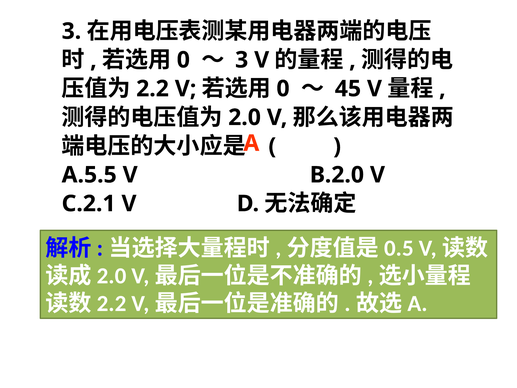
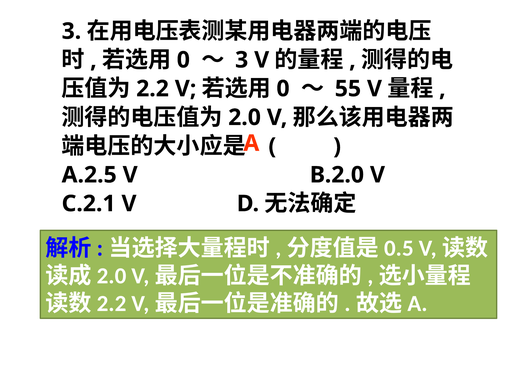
45: 45 -> 55 (348, 89)
A.5.5: A.5.5 -> A.2.5 (89, 175)
